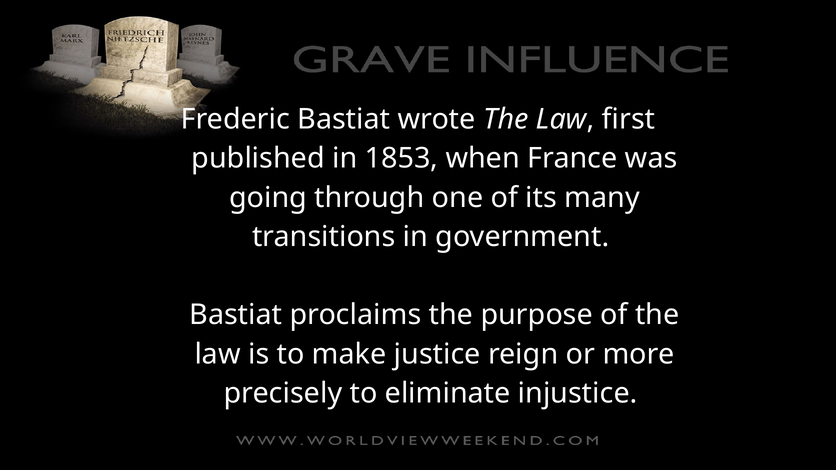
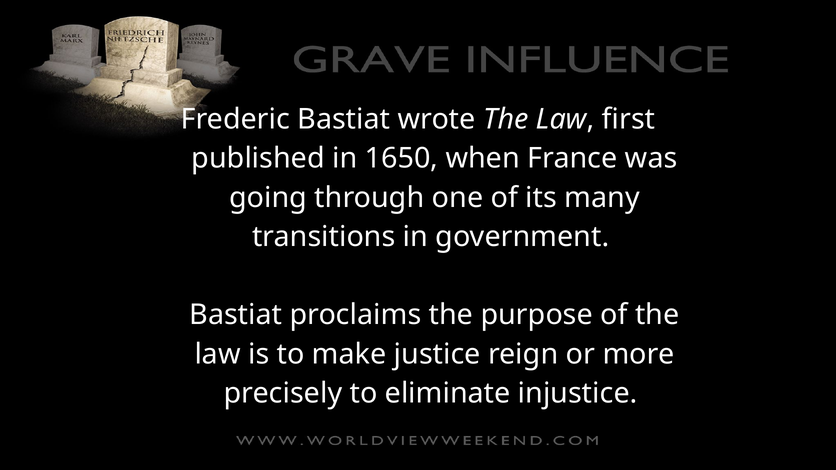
1853: 1853 -> 1650 (401, 159)
